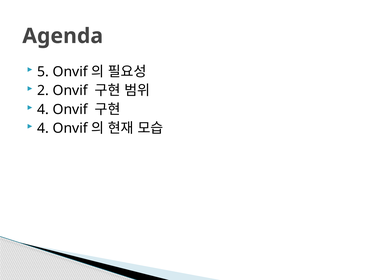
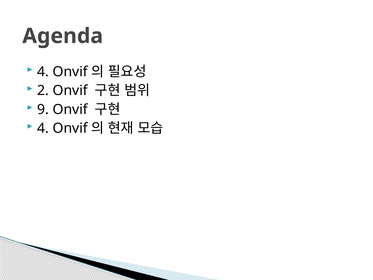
5: 5 -> 4 (43, 72)
4: 4 -> 9 (43, 109)
